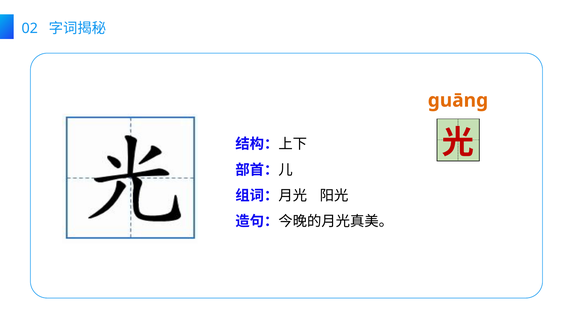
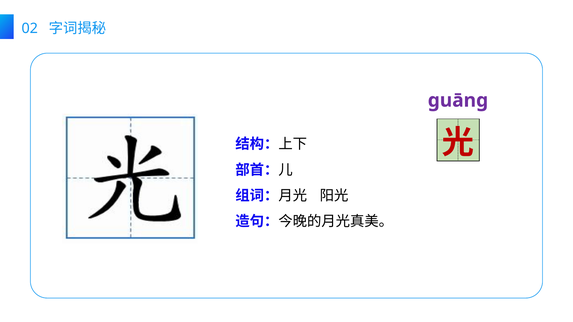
guāng colour: orange -> purple (458, 100)
